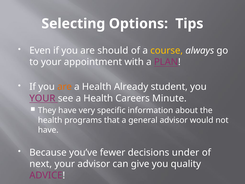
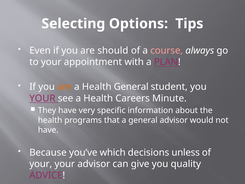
course colour: yellow -> pink (167, 50)
Health Already: Already -> General (131, 87)
fewer: fewer -> which (113, 152)
under: under -> unless (186, 152)
next: next -> your (41, 164)
